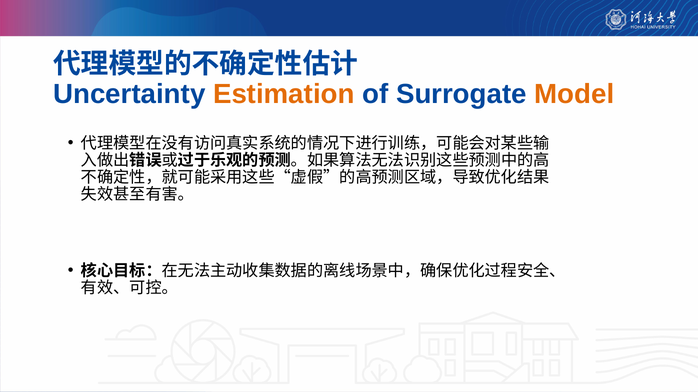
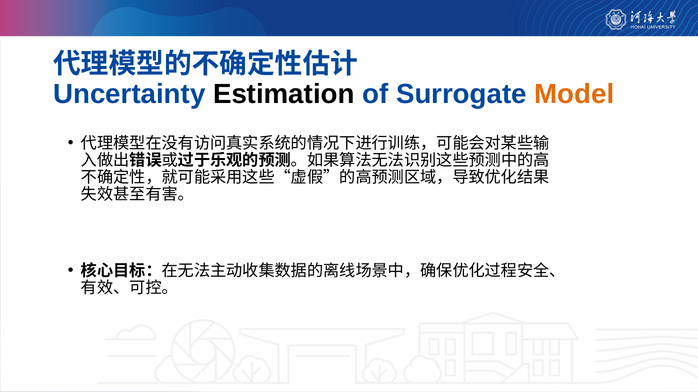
Estimation colour: orange -> black (284, 94)
